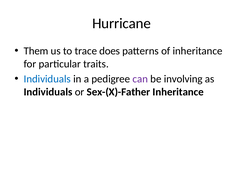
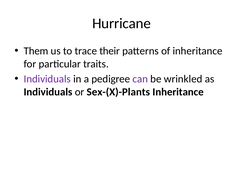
does: does -> their (110, 51)
Individuals colour: blue -> purple (47, 79)
involving: involving -> wrinkled (183, 79)
Sex-(X)-Father: Sex-(X)-Father -> Sex-(X)-Plants (118, 92)
